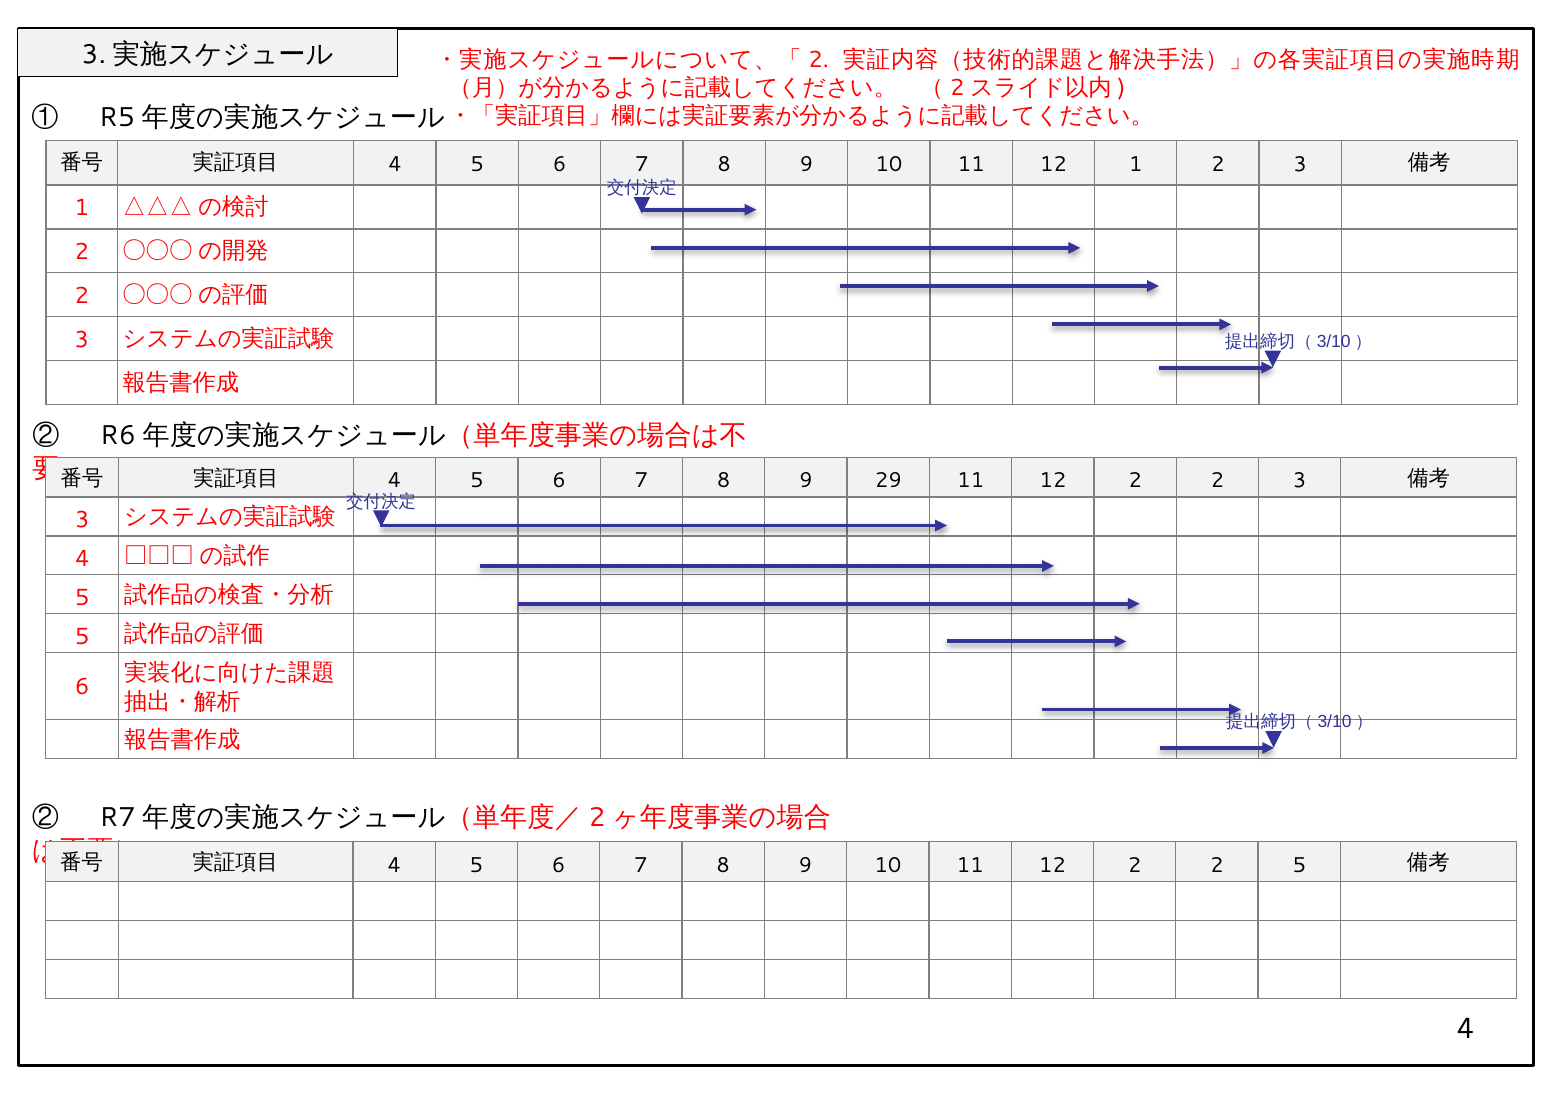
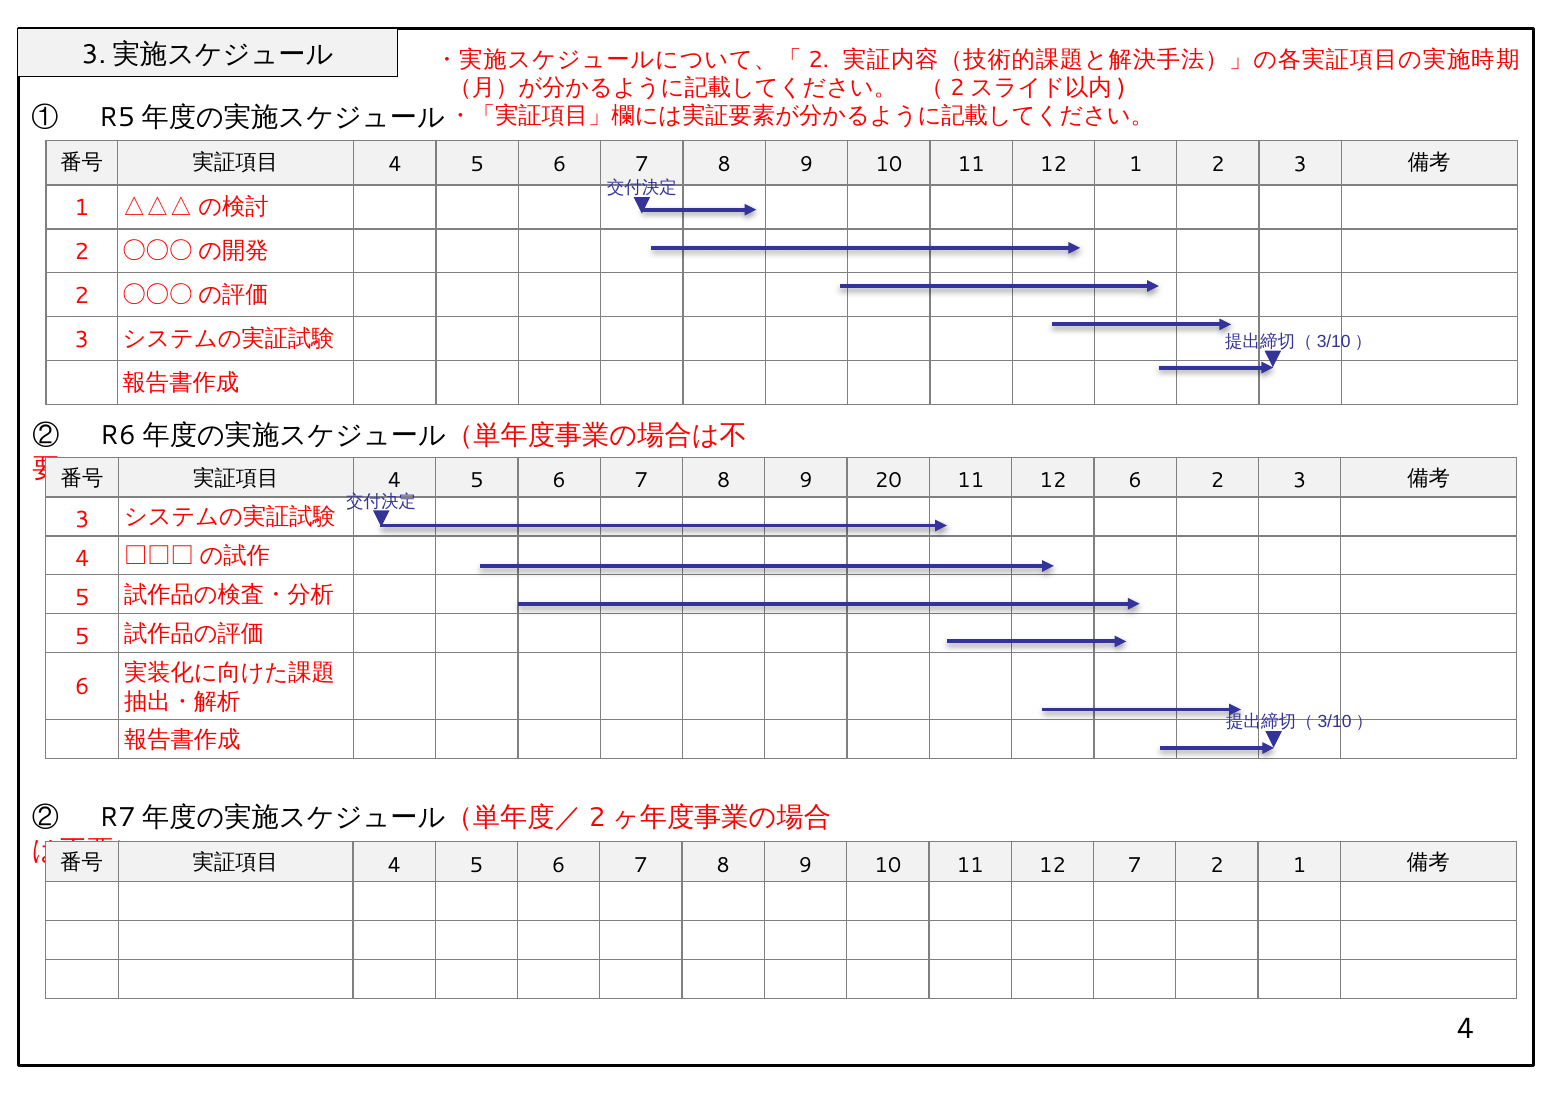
29: 29 -> 20 (888, 481)
2: 2 -> 6 (1135, 481)
10 11 12 2: 2 -> 7 (1135, 866)
2 5: 5 -> 1 (1299, 866)
